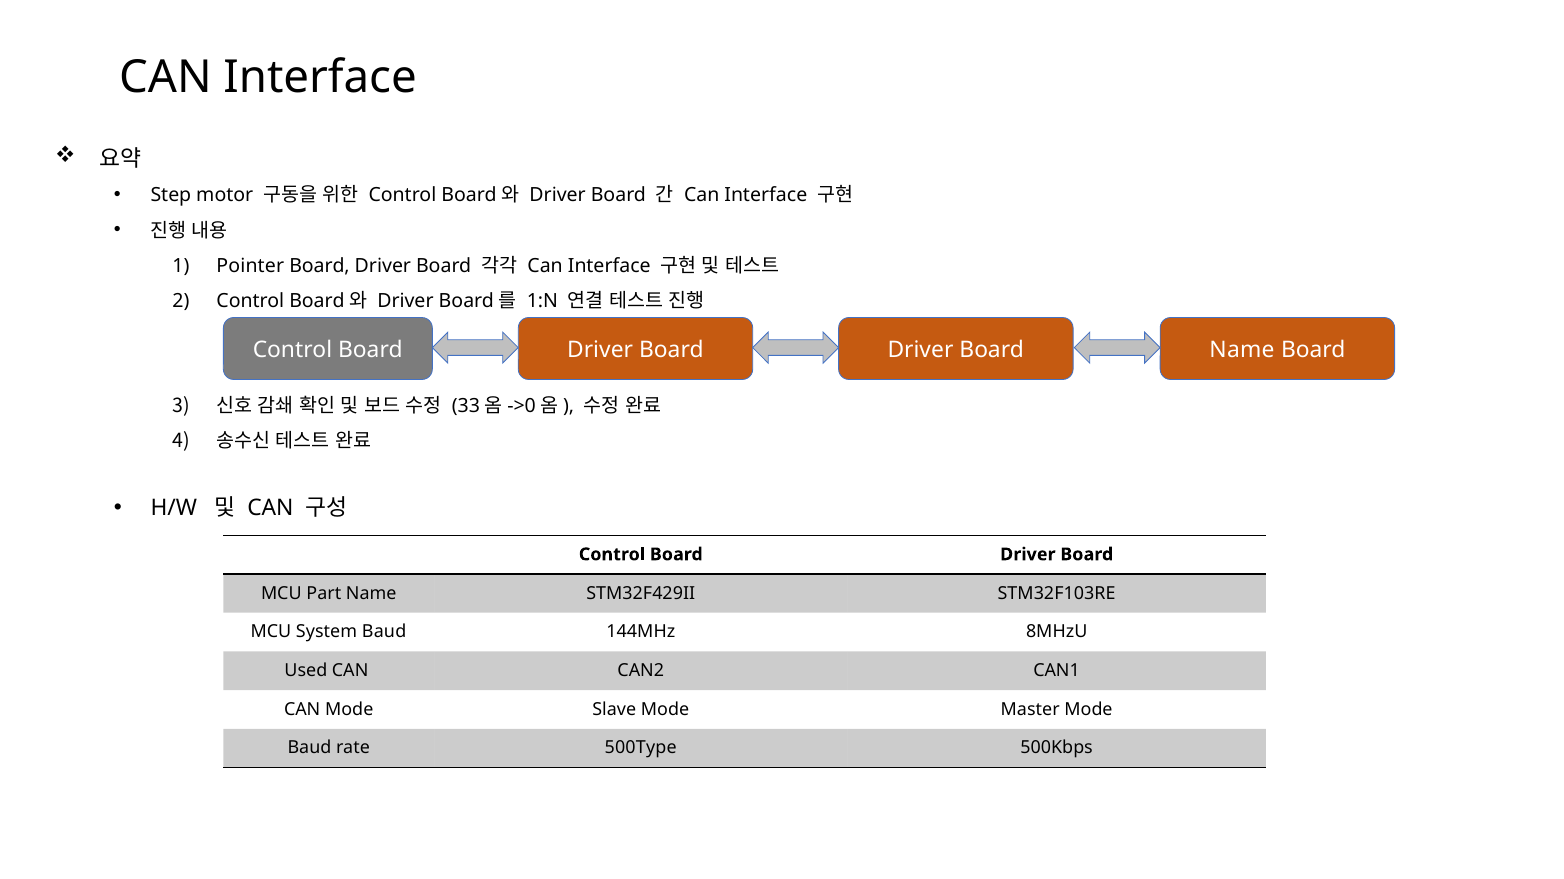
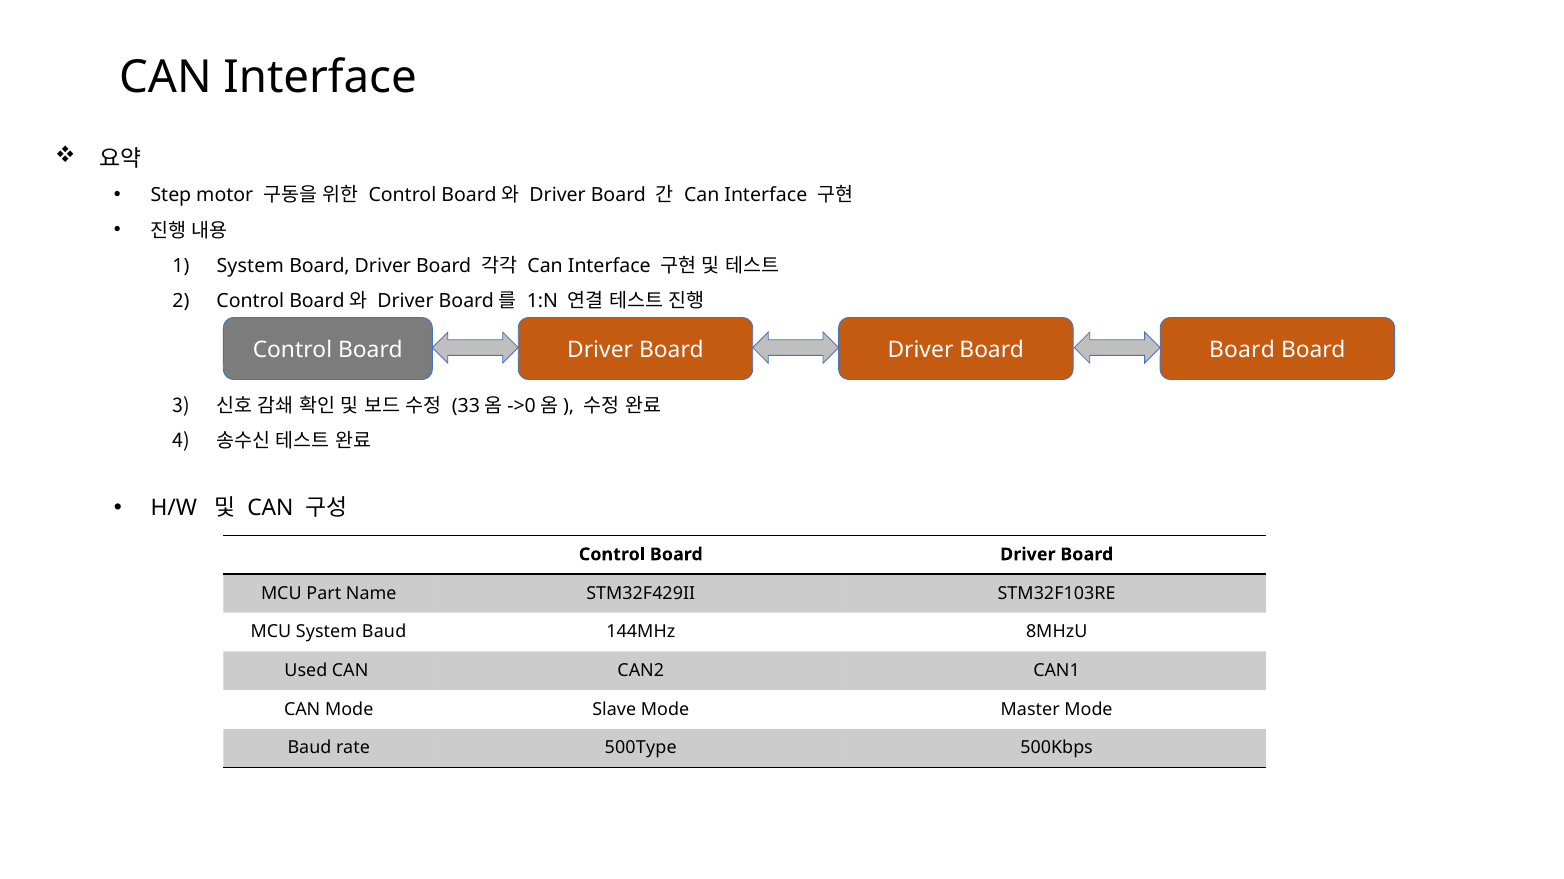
Pointer: Pointer -> System (250, 266)
Driver Board Name: Name -> Board (1242, 350)
